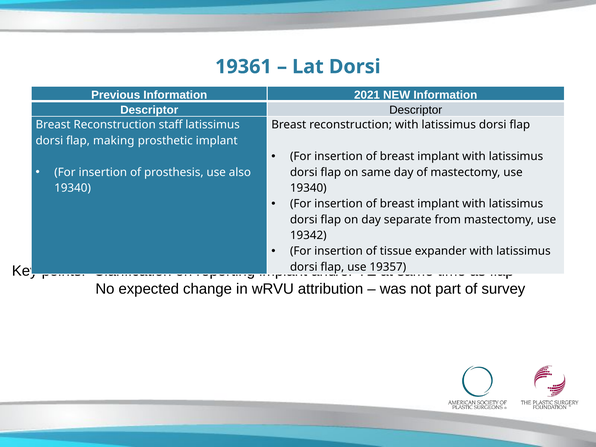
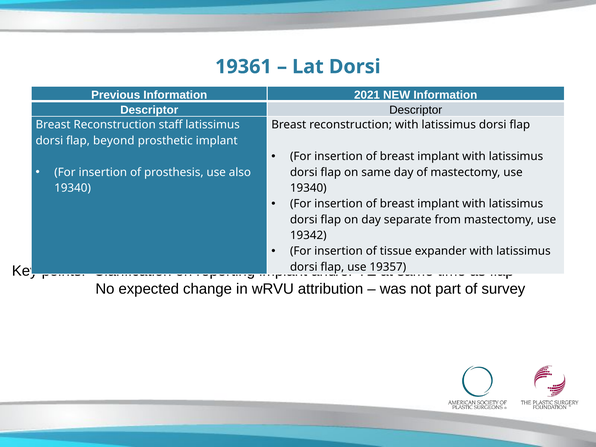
making: making -> beyond (114, 141)
